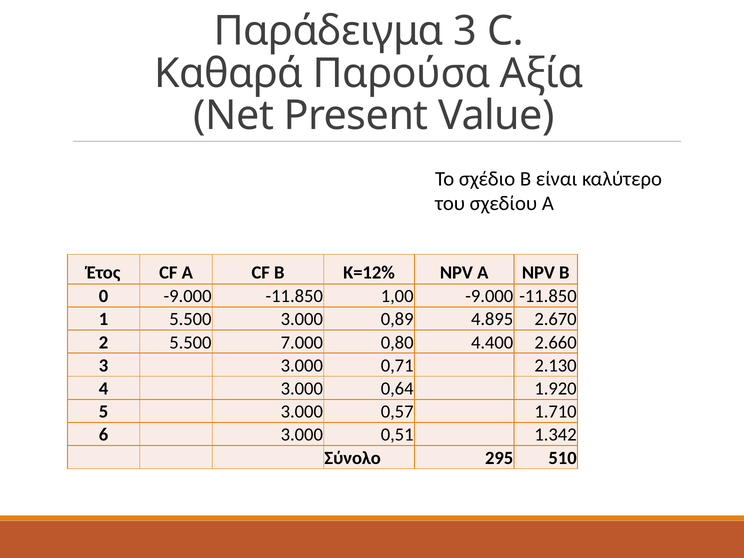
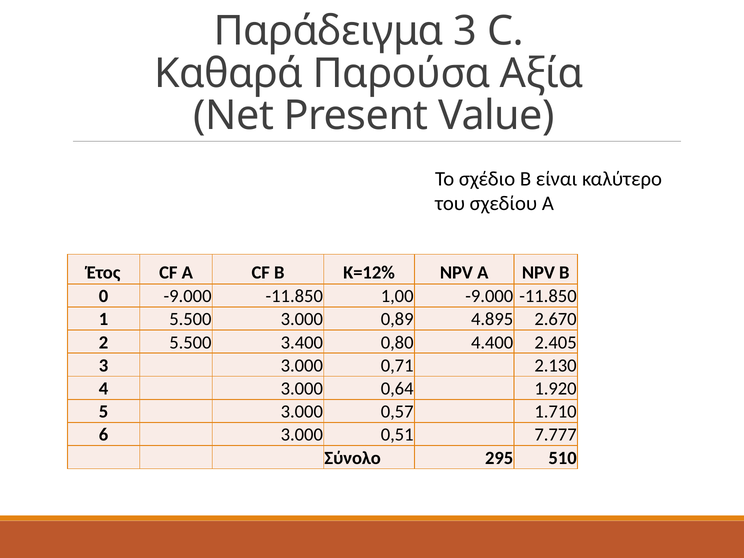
7.000: 7.000 -> 3.400 (302, 342)
2.660: 2.660 -> 2.405 (556, 342)
1.342: 1.342 -> 7.777 (556, 435)
